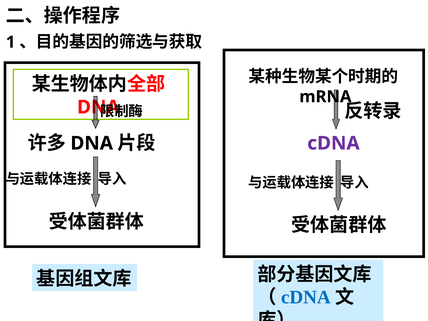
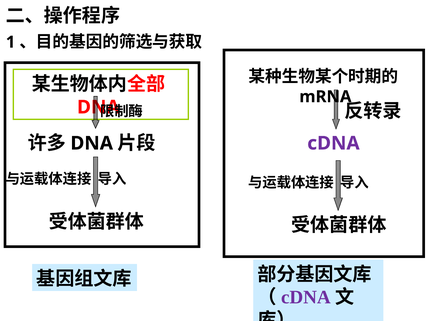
cDNA colour: blue -> purple (306, 297)
